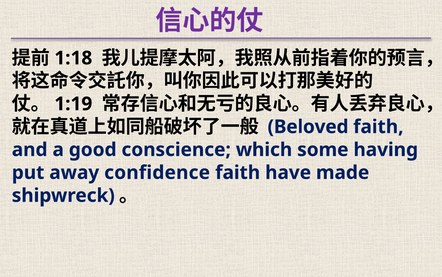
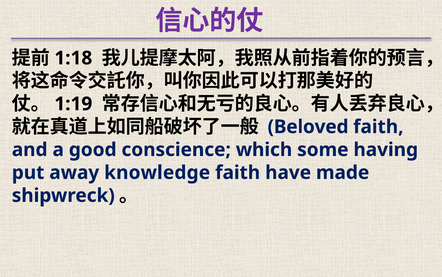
confidence: confidence -> knowledge (157, 172)
